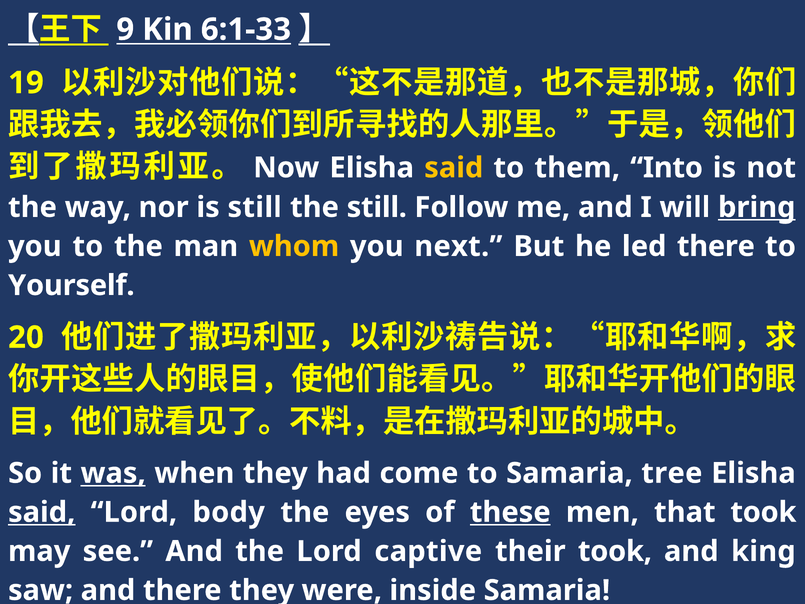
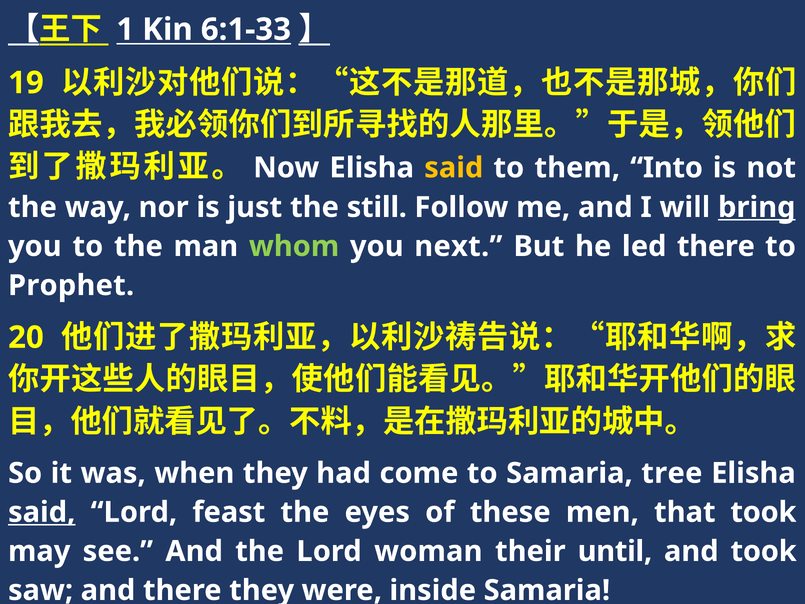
9: 9 -> 1 (125, 30)
is still: still -> just (255, 207)
whom colour: yellow -> light green (294, 246)
Yourself: Yourself -> Prophet (71, 285)
was underline: present -> none (113, 473)
body: body -> feast (229, 512)
these underline: present -> none (510, 512)
captive: captive -> woman (428, 551)
their took: took -> until (615, 551)
and king: king -> took (764, 551)
